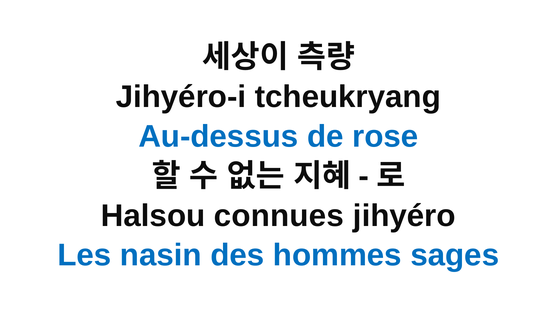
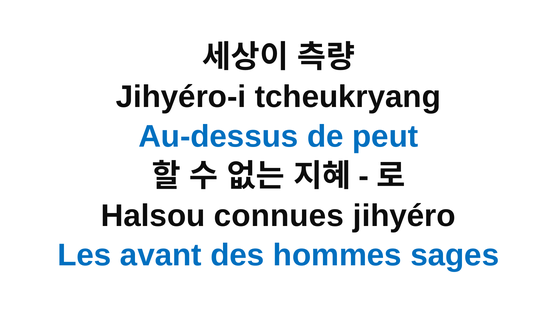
rose: rose -> peut (385, 137)
nasin: nasin -> avant (161, 256)
